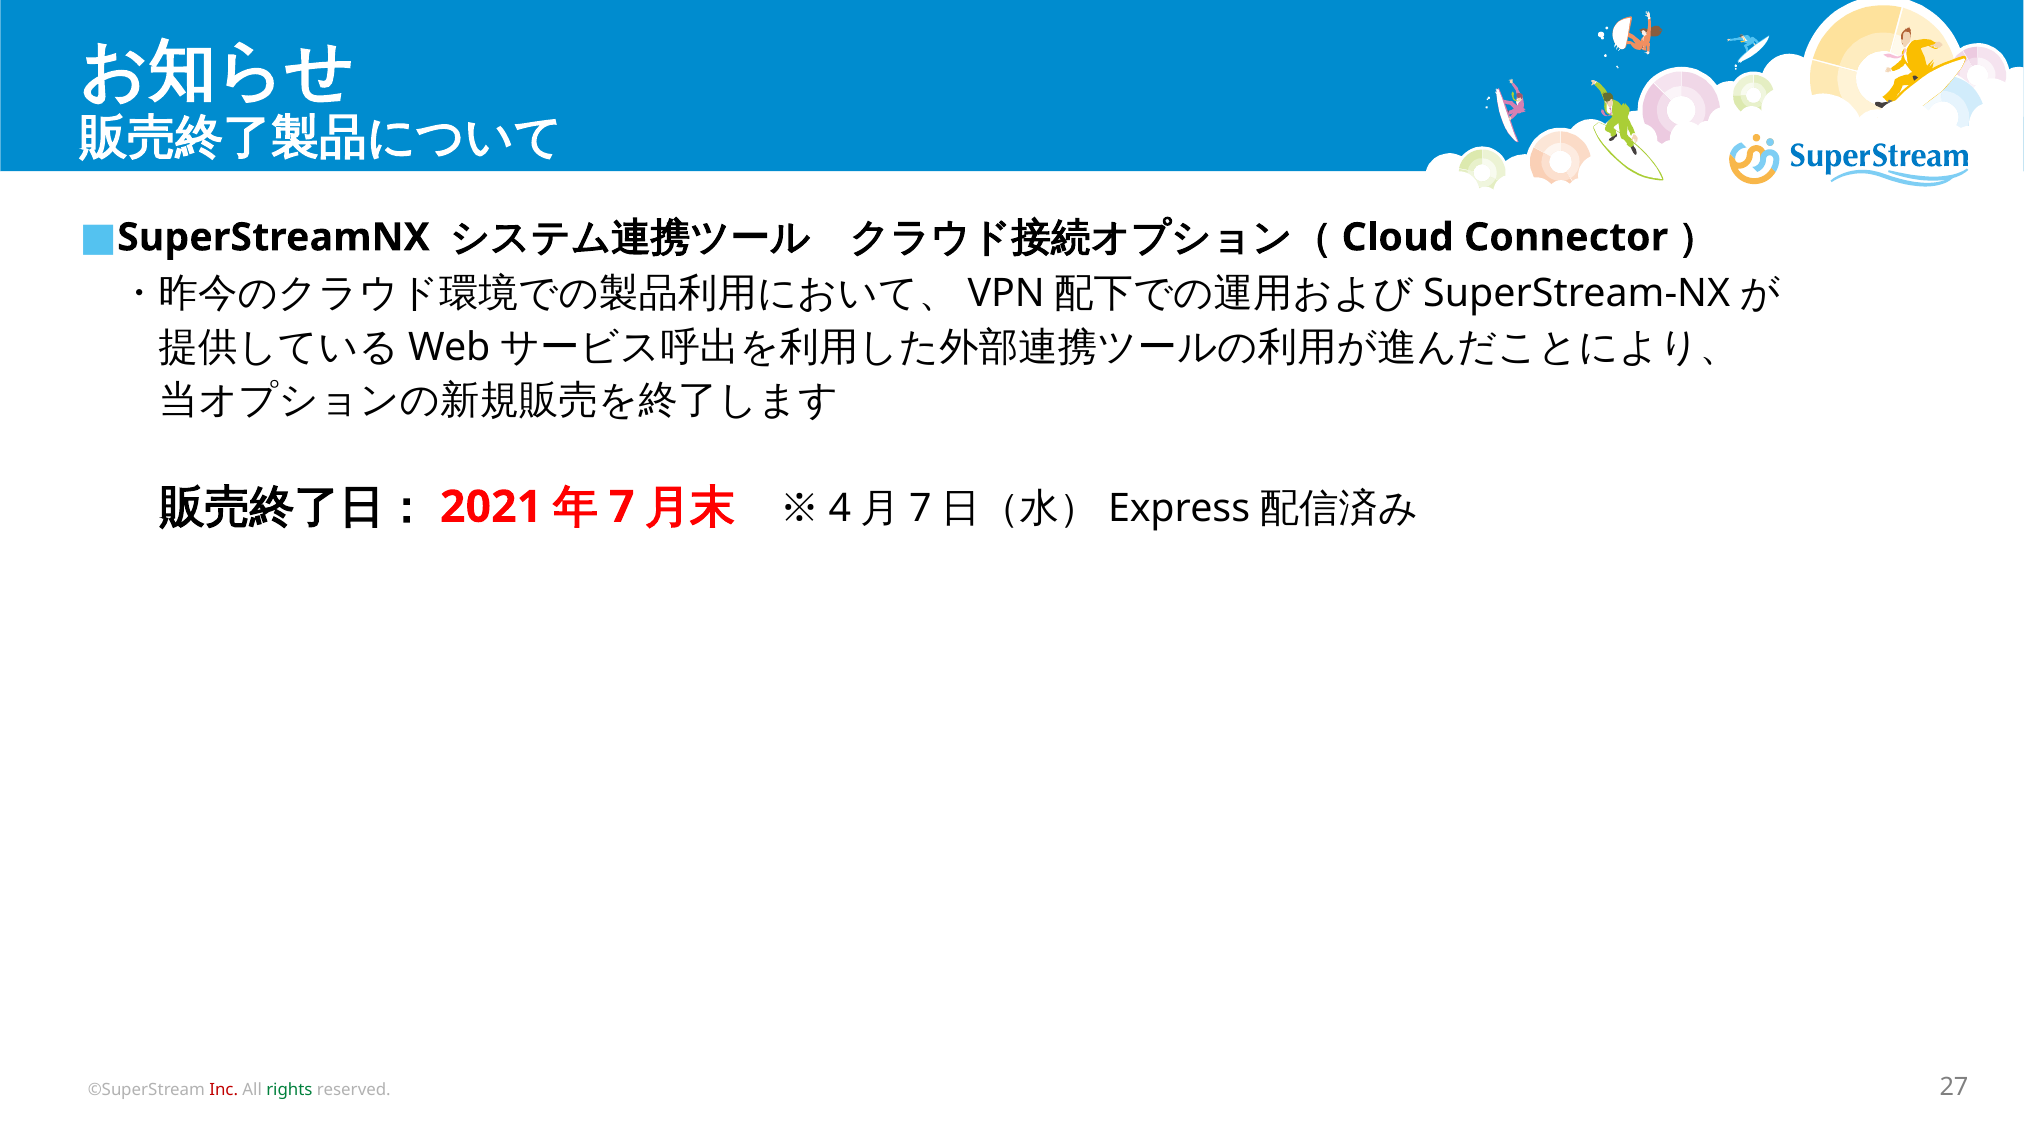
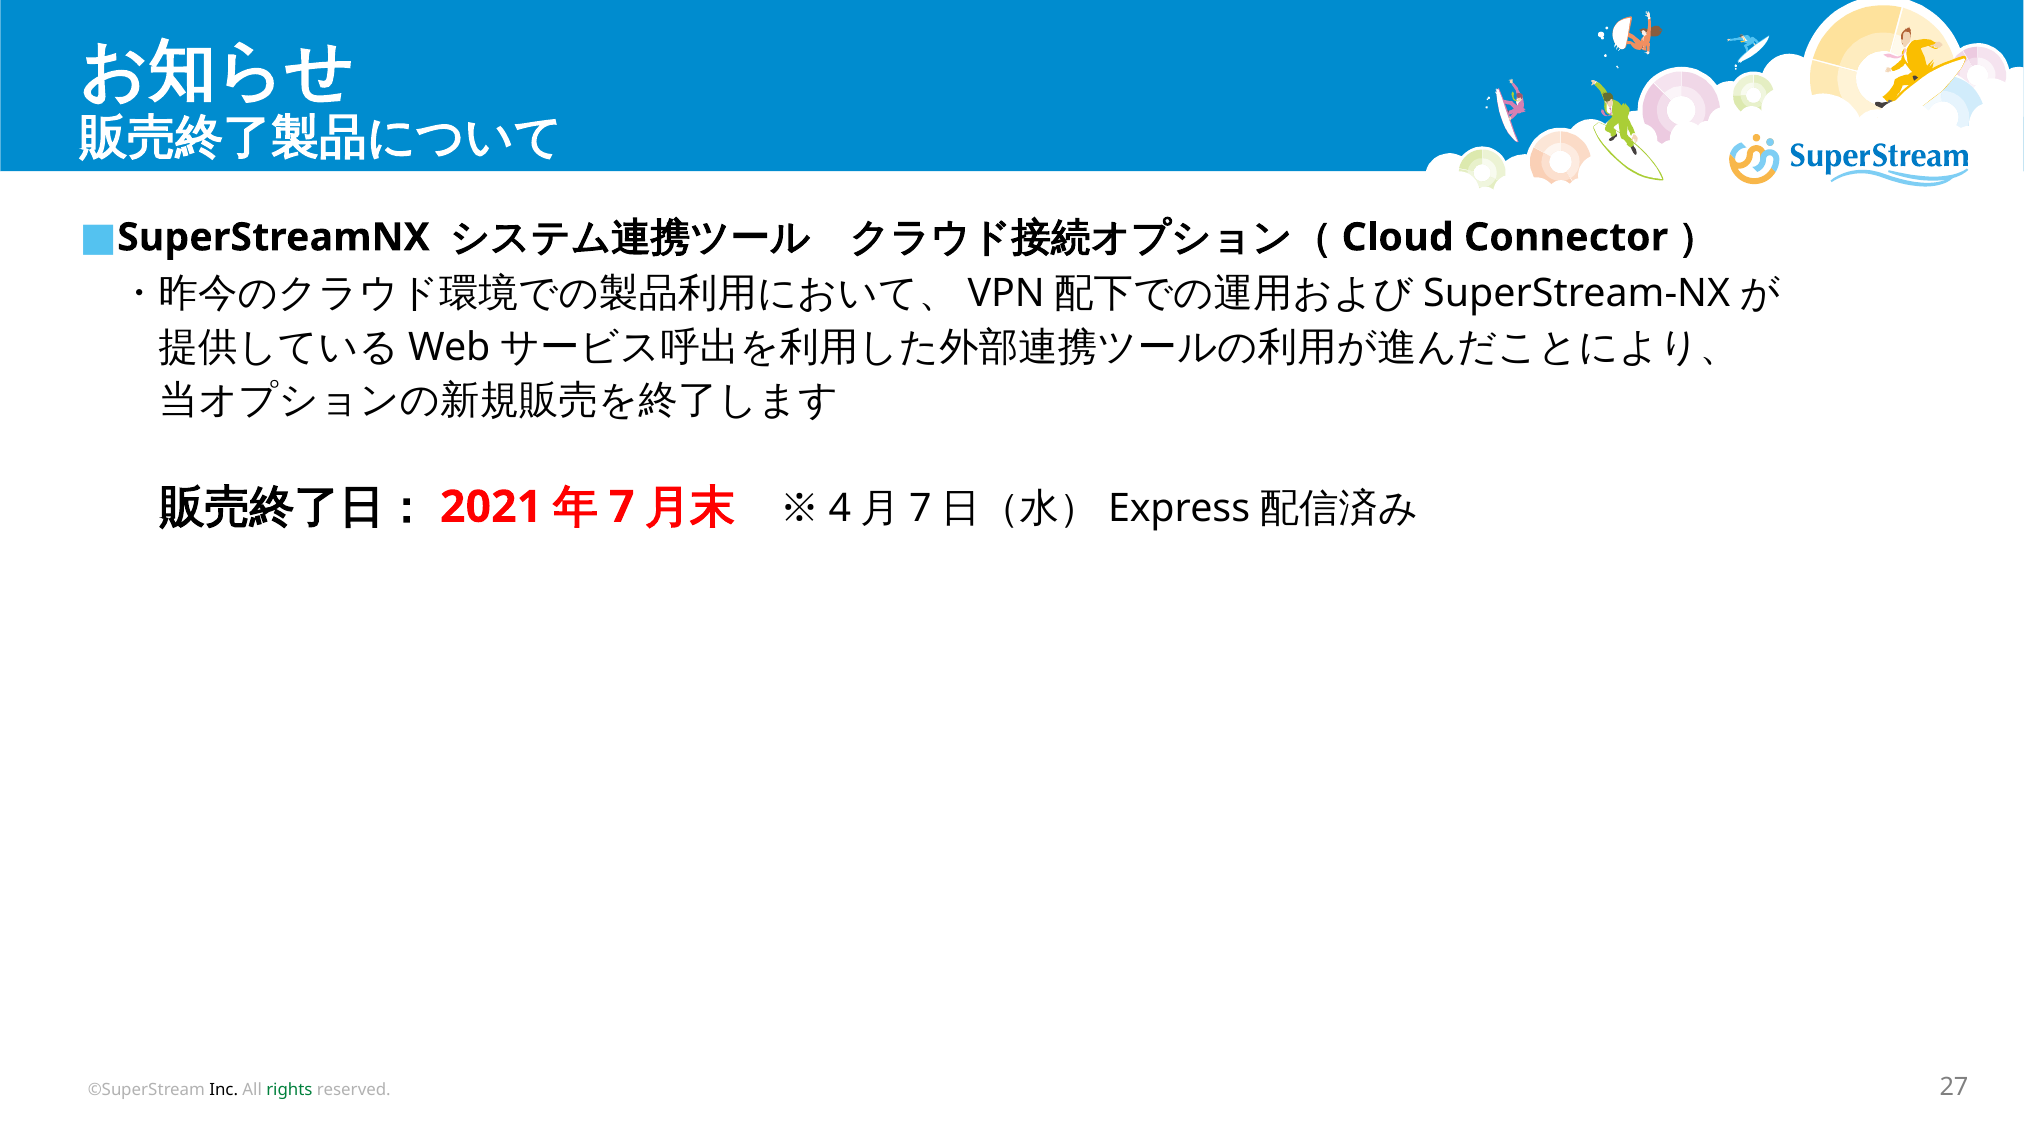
Inc colour: red -> black (224, 1090)
